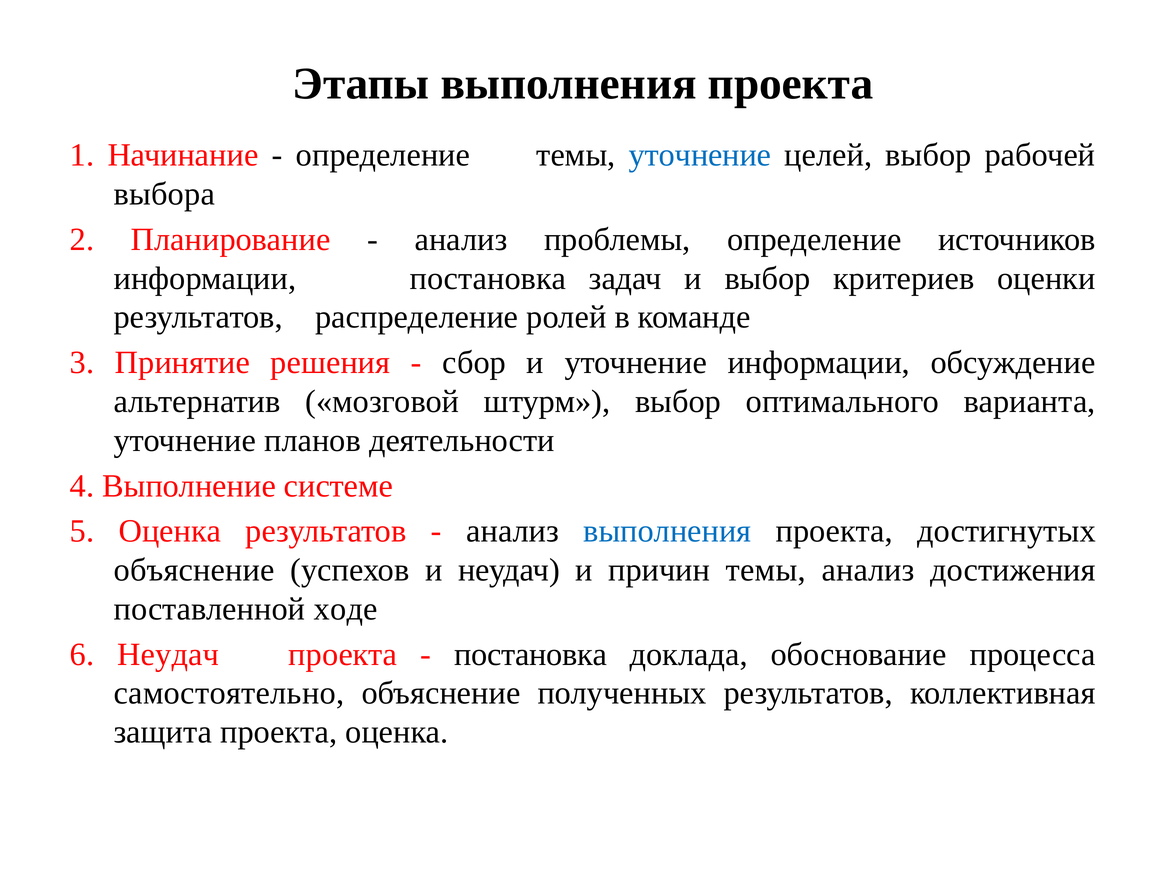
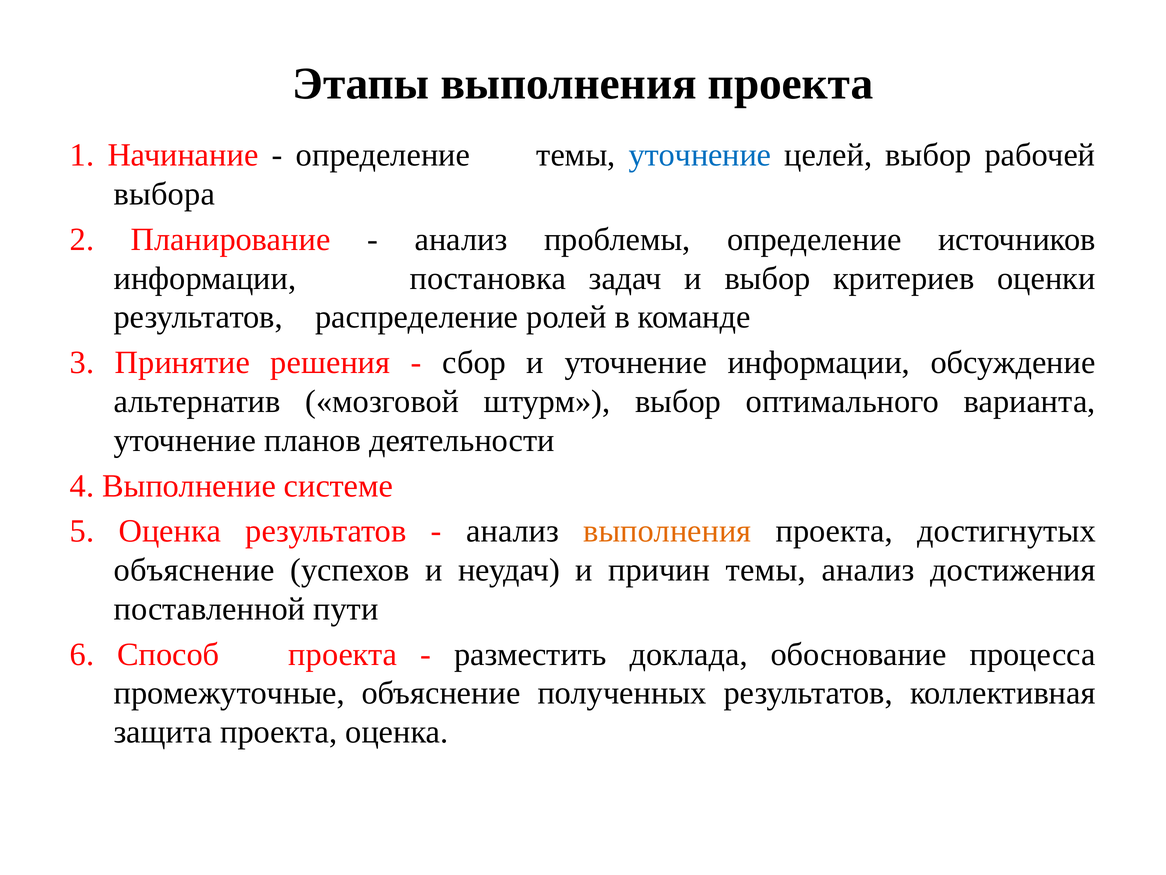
выполнения colour: blue -> orange (667, 531)
ходе: ходе -> пути (346, 609)
6 Неудач: Неудач -> Способ (168, 654)
постановка: постановка -> разместить (530, 654)
самостоятельно: самостоятельно -> промежуточные (229, 693)
